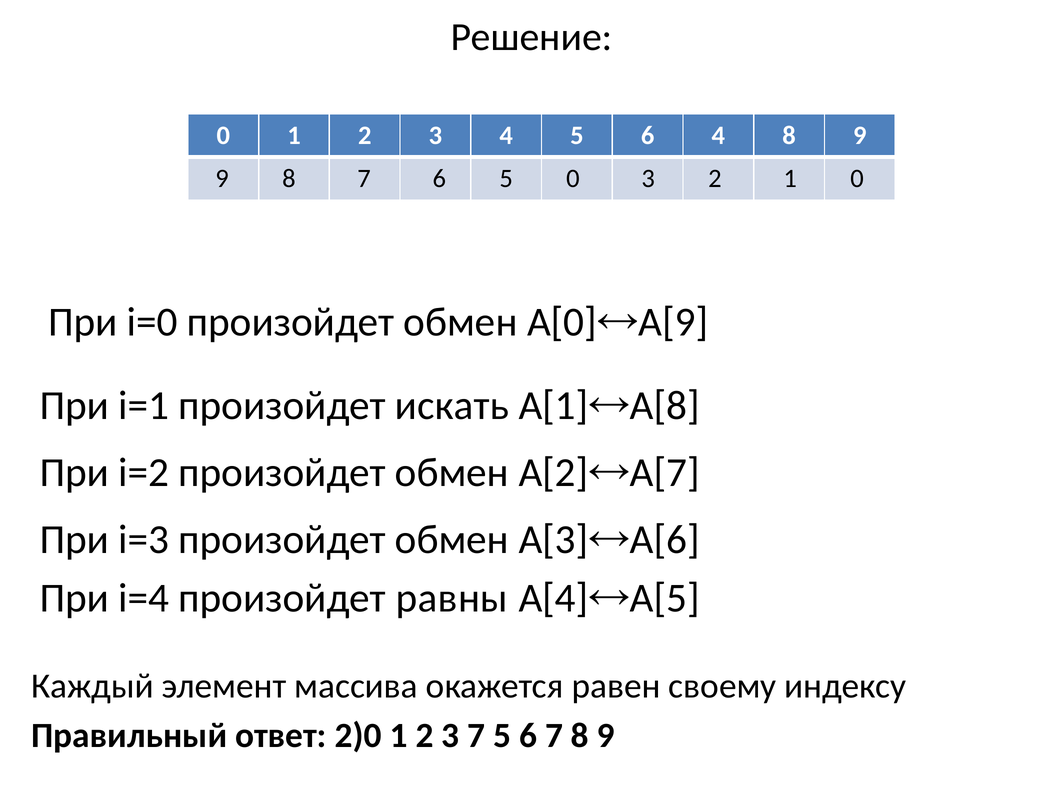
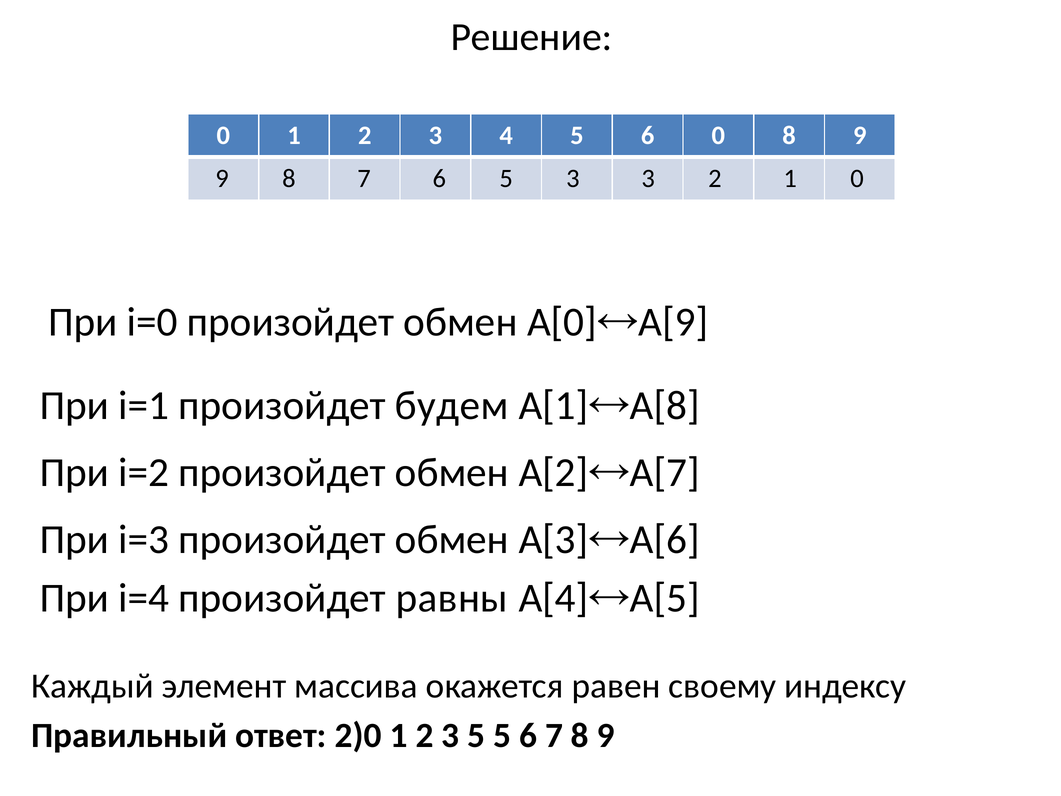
6 4: 4 -> 0 (718, 136)
5 0: 0 -> 3 (573, 179)
искать: искать -> будем (452, 406)
3 7: 7 -> 5 (476, 735)
